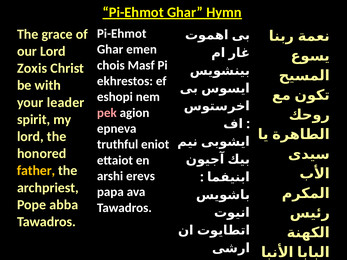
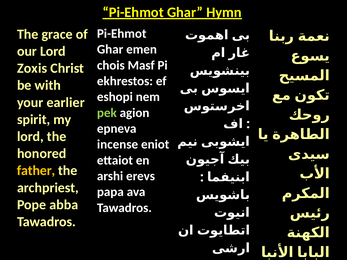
leader: leader -> earlier (66, 103)
pek colour: pink -> light green (107, 113)
truthful: truthful -> incense (118, 145)
